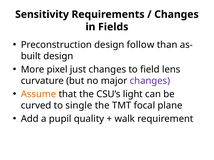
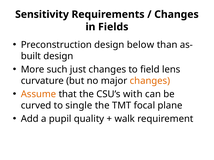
follow: follow -> below (141, 45)
pixel: pixel -> such (57, 70)
changes colour: purple -> orange (150, 81)
light: light -> with (133, 94)
